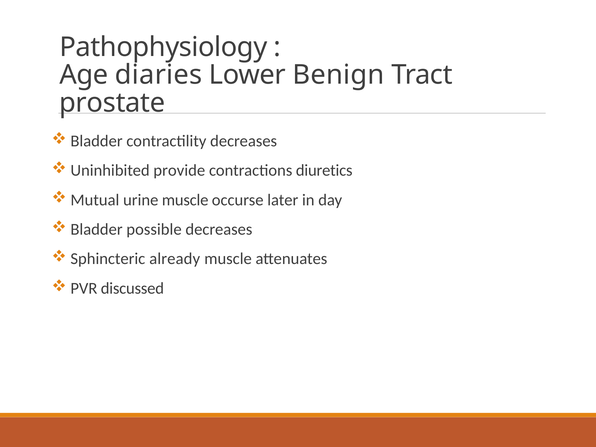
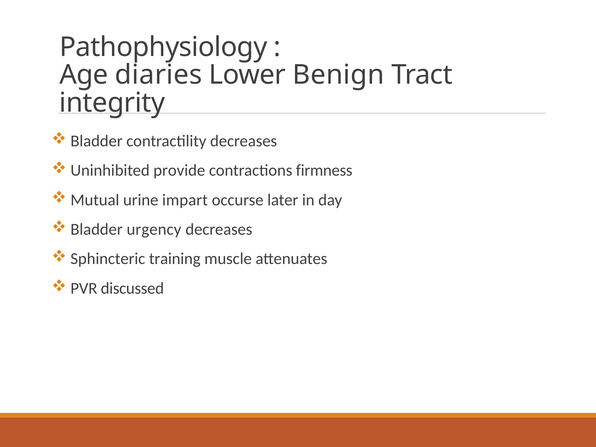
prostate: prostate -> integrity (112, 103)
diuretics: diuretics -> firmness (324, 170)
urine muscle: muscle -> impart (185, 200)
possible: possible -> urgency (154, 229)
already: already -> training (175, 259)
